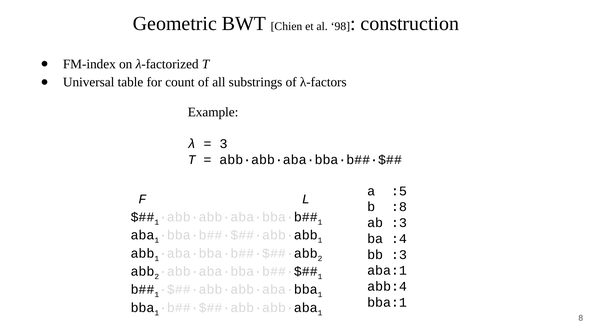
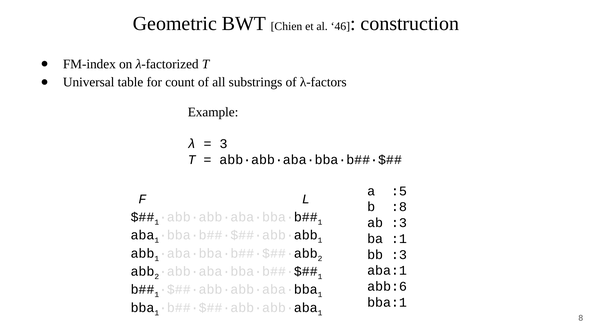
98: 98 -> 46 (340, 26)
:4: :4 -> :1 (399, 239)
abb:4: abb:4 -> abb:6 (387, 286)
